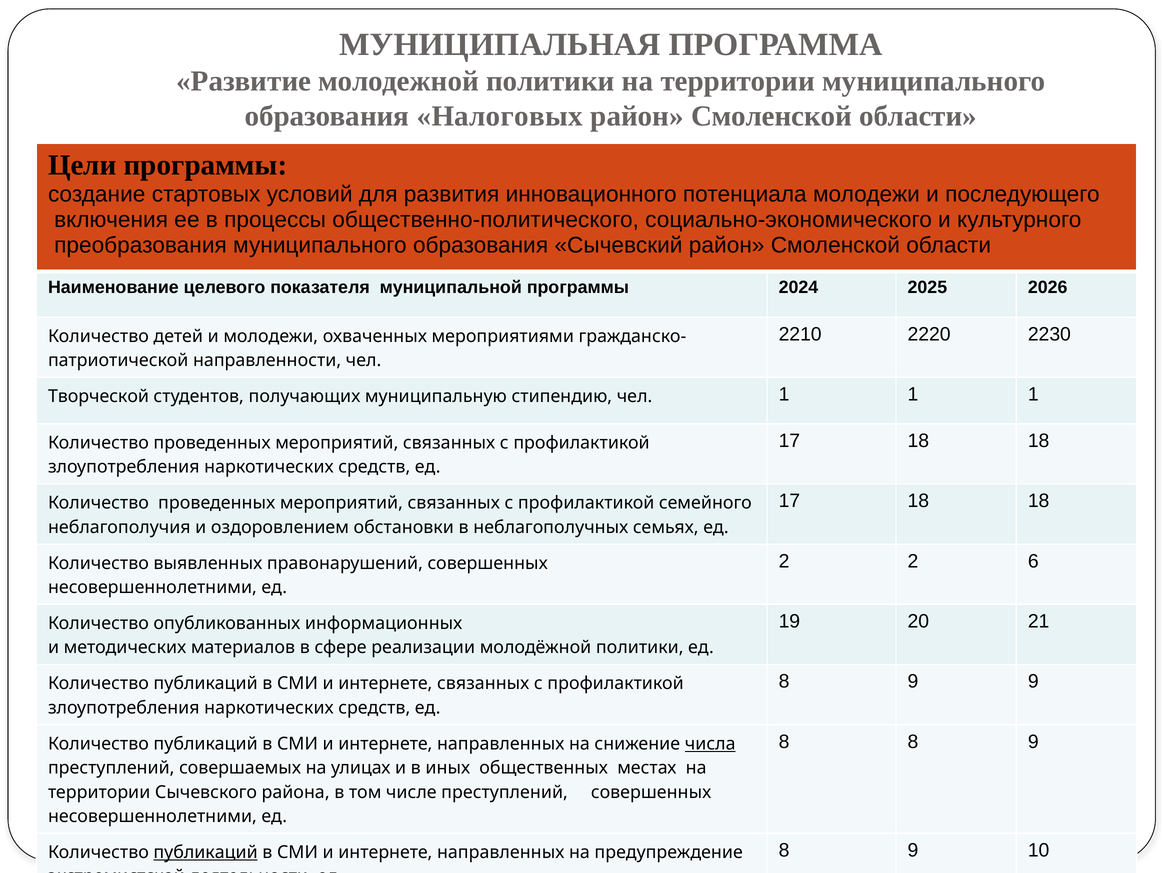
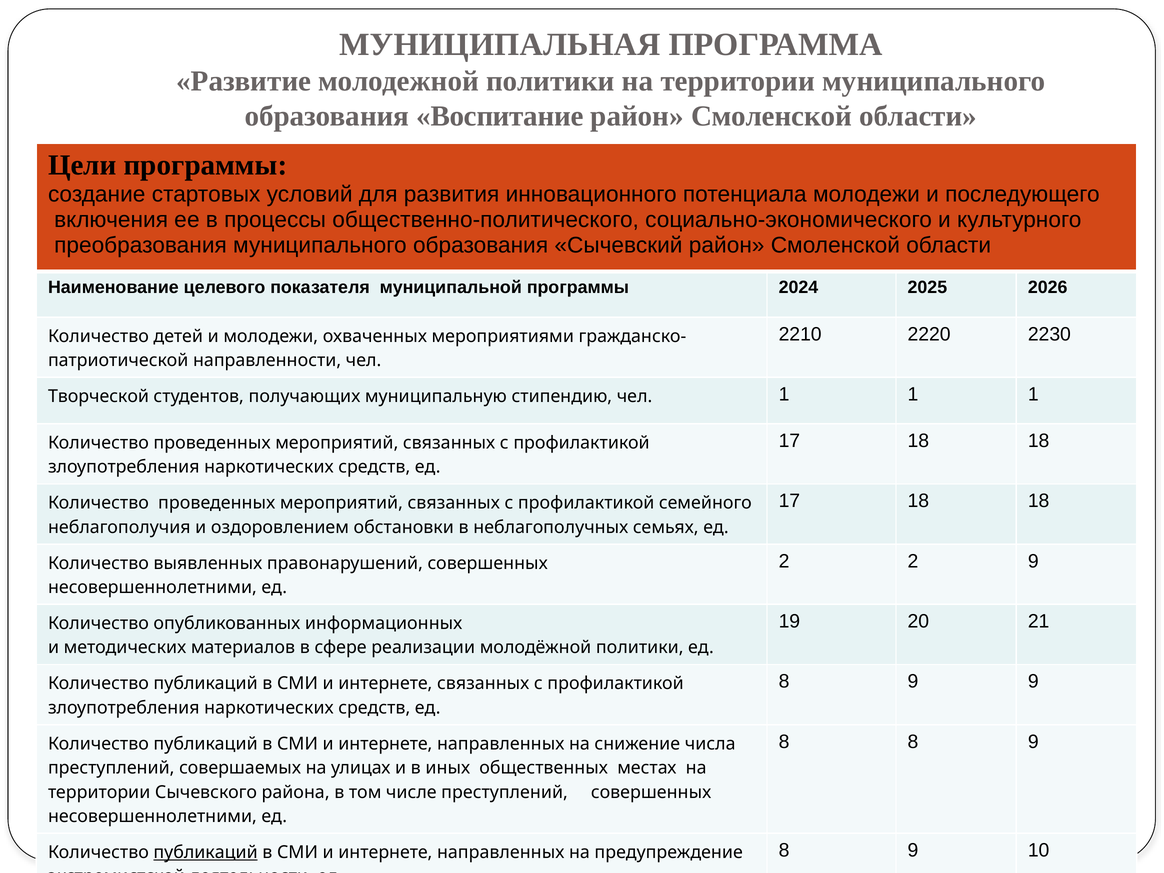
Налоговых: Налоговых -> Воспитание (500, 116)
2 6: 6 -> 9 (1033, 561)
числа underline: present -> none (710, 744)
